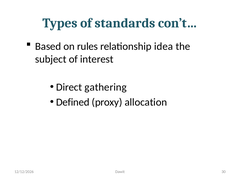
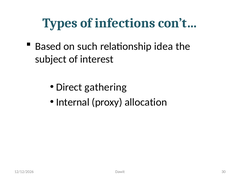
standards: standards -> infections (125, 23)
rules: rules -> such (87, 46)
Defined: Defined -> Internal (73, 102)
